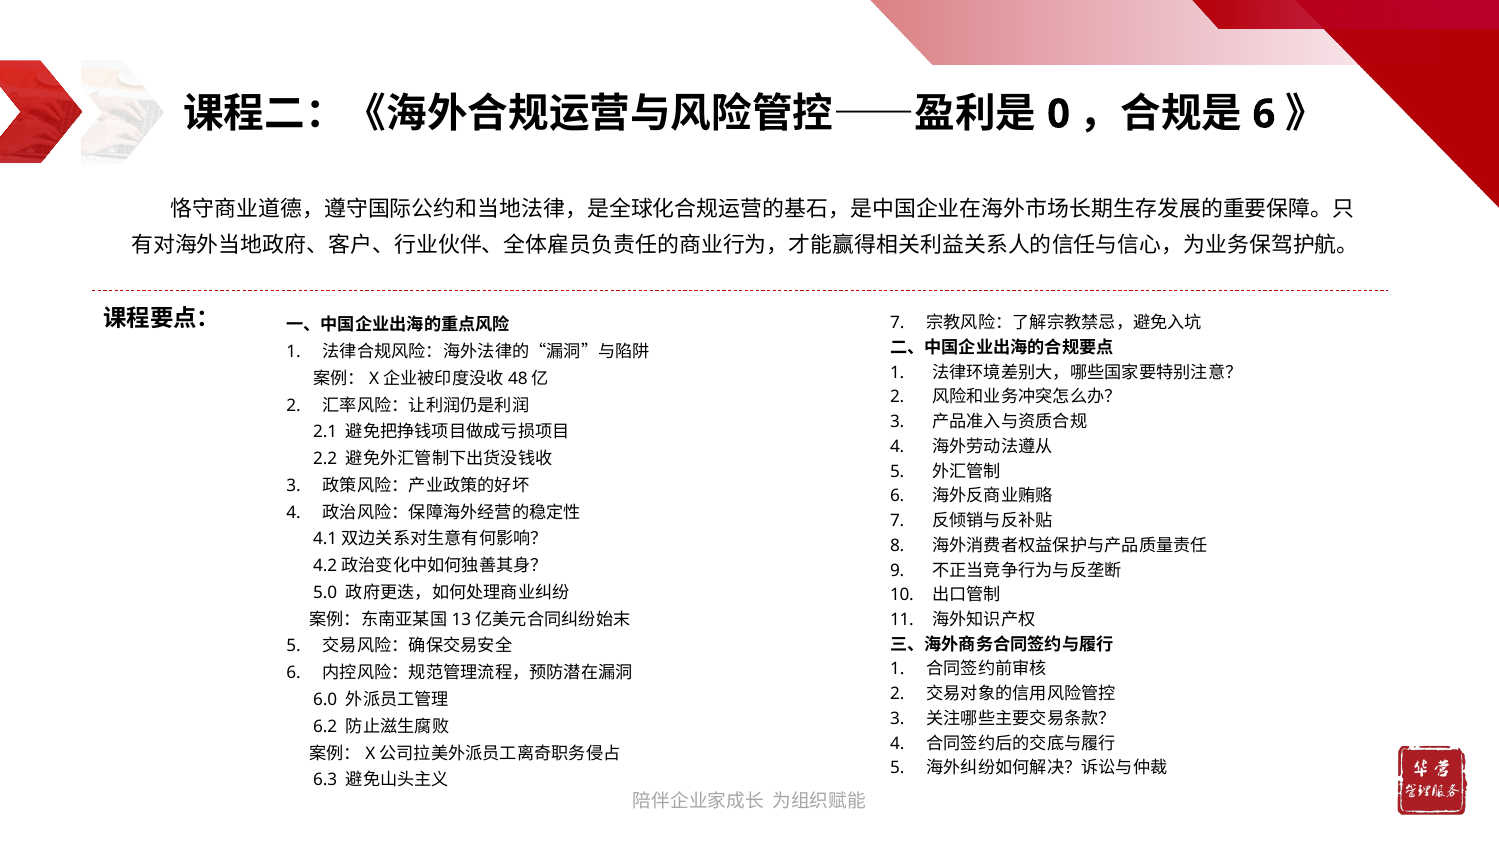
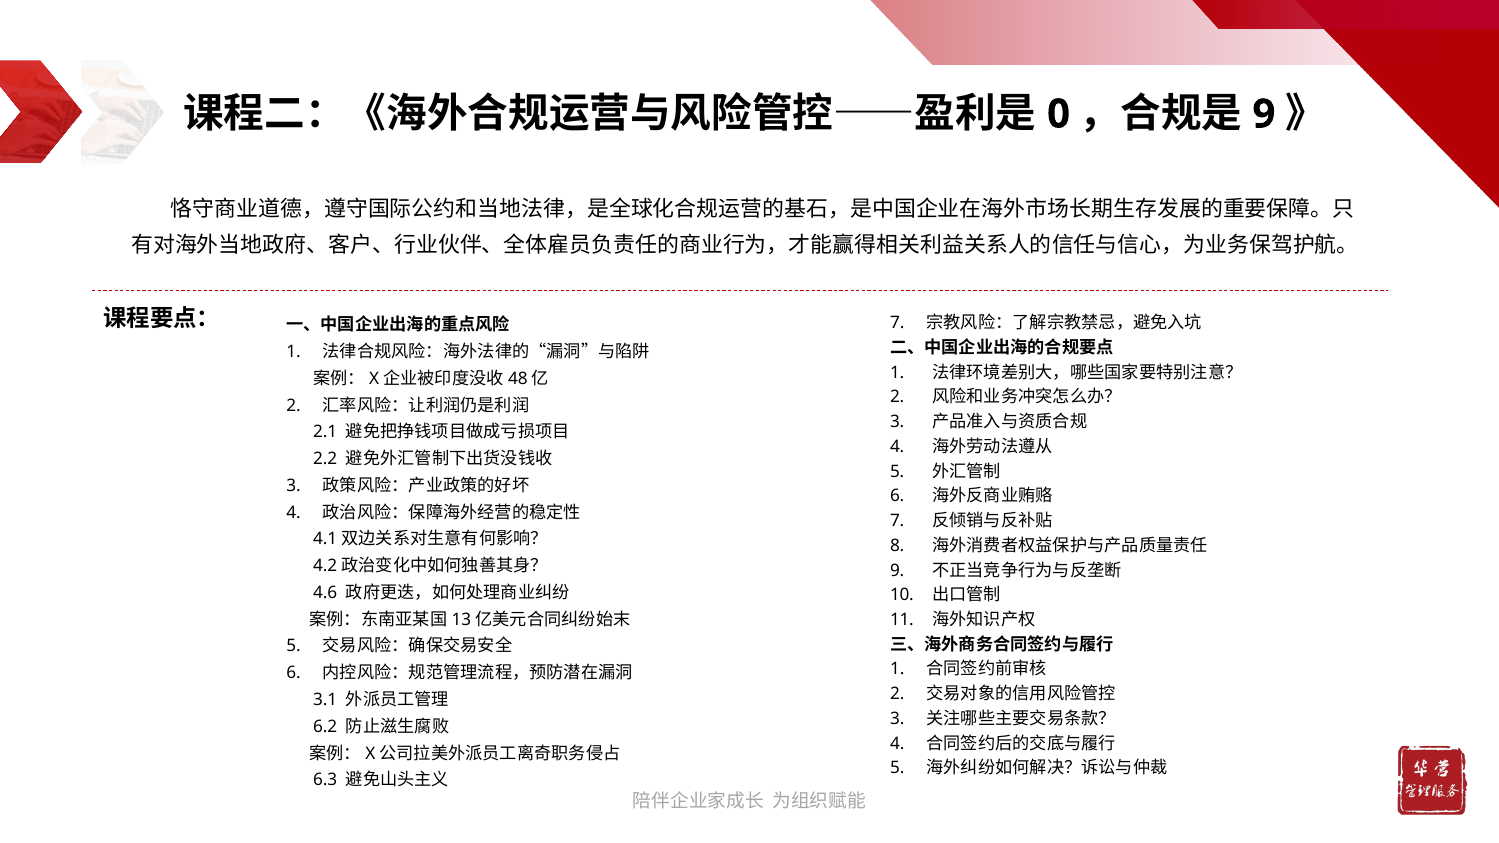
6: 6 -> 9 (1264, 114)
5.0: 5.0 -> 4.6 (325, 593)
6.0: 6.0 -> 3.1 (325, 700)
